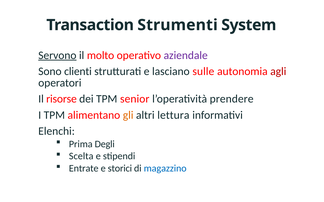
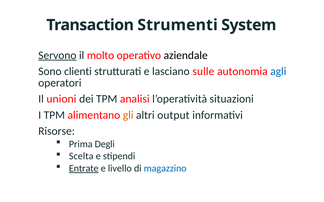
aziendale colour: purple -> black (186, 55)
agli colour: red -> blue (278, 72)
risorse: risorse -> unioni (61, 99)
senior: senior -> analisi (135, 99)
prendere: prendere -> situazioni (232, 99)
lettura: lettura -> output (173, 115)
Elenchi: Elenchi -> Risorse (57, 131)
Entrate underline: none -> present (84, 169)
storici: storici -> livello (120, 169)
